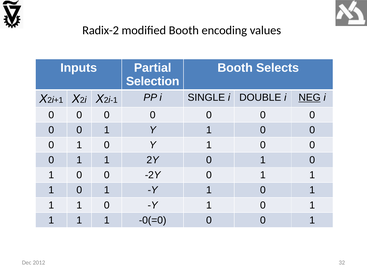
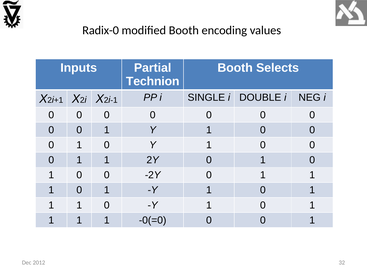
Radix-2: Radix-2 -> Radix-0 (101, 30)
Selection: Selection -> Technion (153, 82)
NEG underline: present -> none (310, 98)
